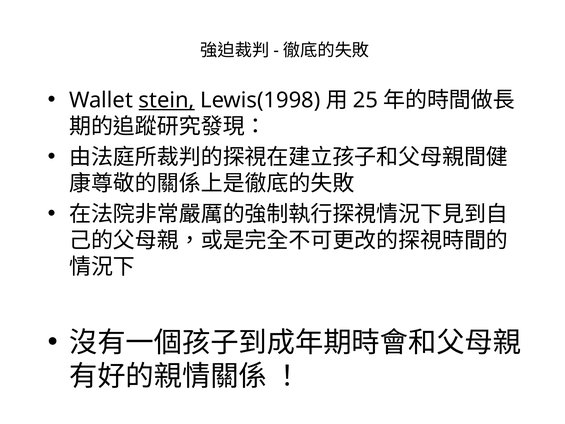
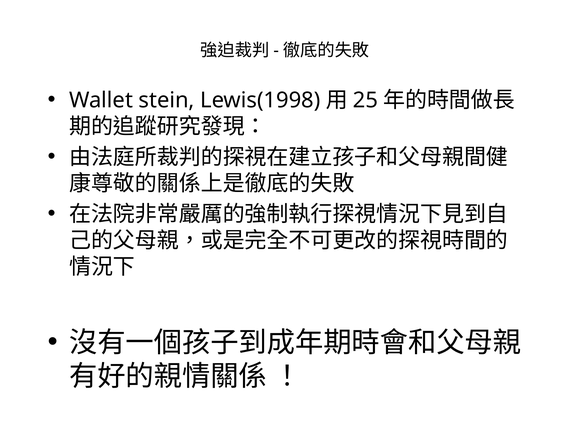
stein underline: present -> none (167, 100)
